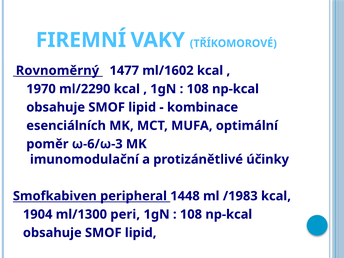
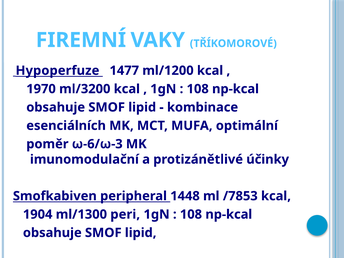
Rovnoměrný: Rovnoměrný -> Hypoperfuze (57, 71)
ml/1602: ml/1602 -> ml/1200 (168, 71)
ml/2290: ml/2290 -> ml/3200 (85, 89)
/1983: /1983 -> /7853 (240, 196)
